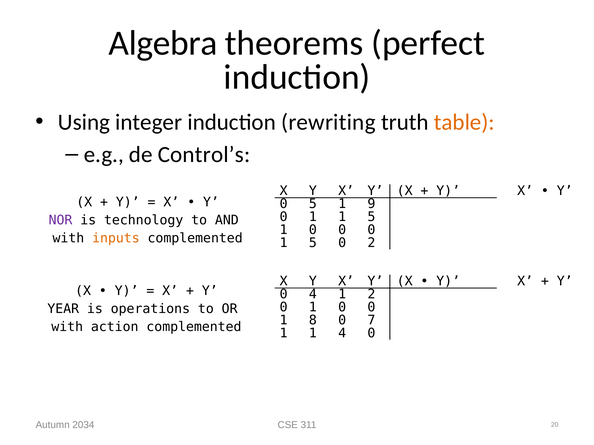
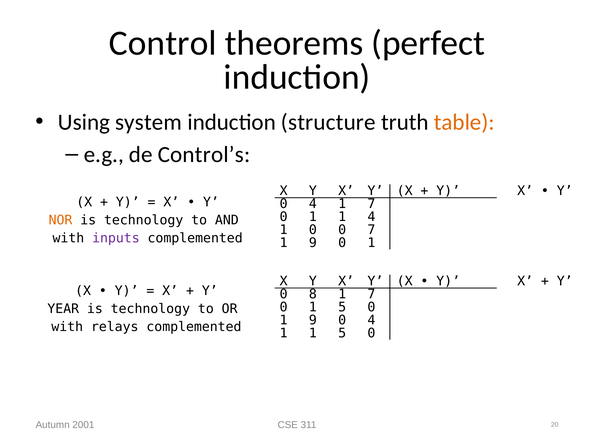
Algebra: Algebra -> Control (163, 43)
integer: integer -> system (149, 122)
rewriting: rewriting -> structure (328, 122)
5: 5 -> 4 (313, 204)
9: 9 -> 7 (371, 204)
1 1 5: 5 -> 4 (371, 217)
NOR colour: purple -> orange (60, 220)
0 0 0: 0 -> 7 (371, 230)
inputs colour: orange -> purple (116, 238)
5: 5 -> 9 (313, 243)
2: 2 -> 1 (371, 243)
0 4: 4 -> 8 (313, 294)
2: 2 -> 7 (371, 294)
0 1 0: 0 -> 5 (342, 307)
operations: operations -> technology (150, 309)
8: 8 -> 9 (313, 320)
7: 7 -> 4 (371, 320)
action: action -> relays (115, 327)
1 1 4: 4 -> 5 (342, 333)
2034: 2034 -> 2001 (83, 425)
